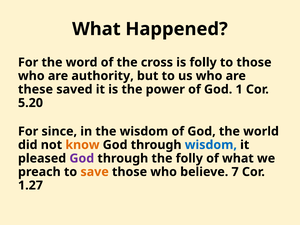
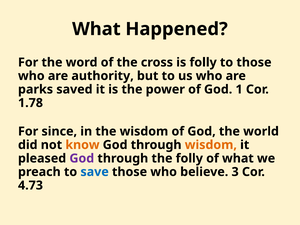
these: these -> parks (36, 89)
5.20: 5.20 -> 1.78 (30, 103)
wisdom colour: blue -> orange (211, 145)
save colour: orange -> blue (95, 172)
7: 7 -> 3 (235, 172)
1.27: 1.27 -> 4.73 (30, 185)
